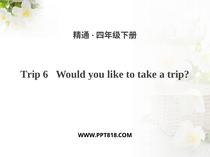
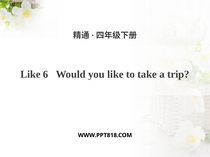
Trip: Trip -> Like (30, 75)
